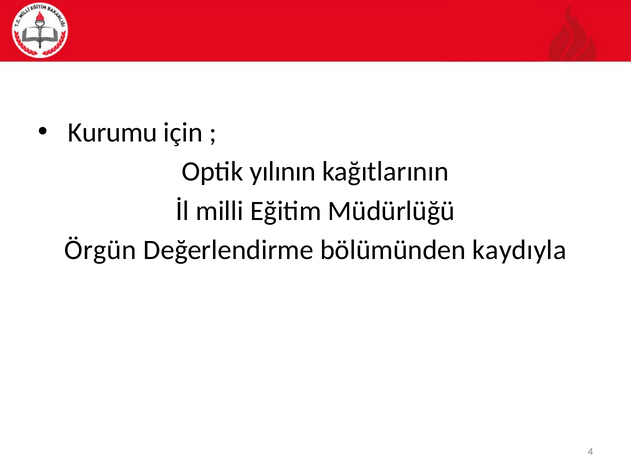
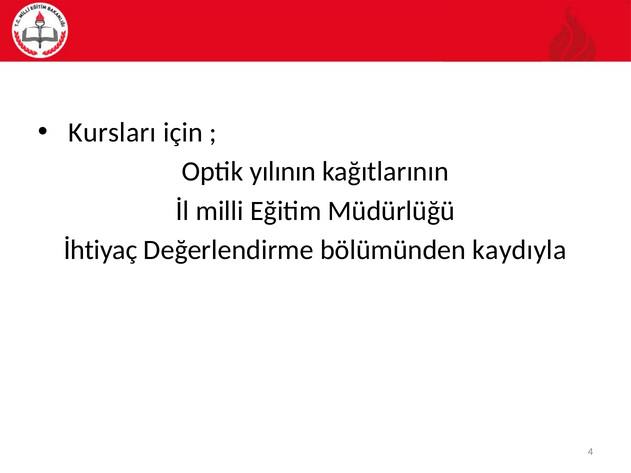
Kurumu: Kurumu -> Kursları (112, 132)
Örgün: Örgün -> İhtiyaç (101, 250)
